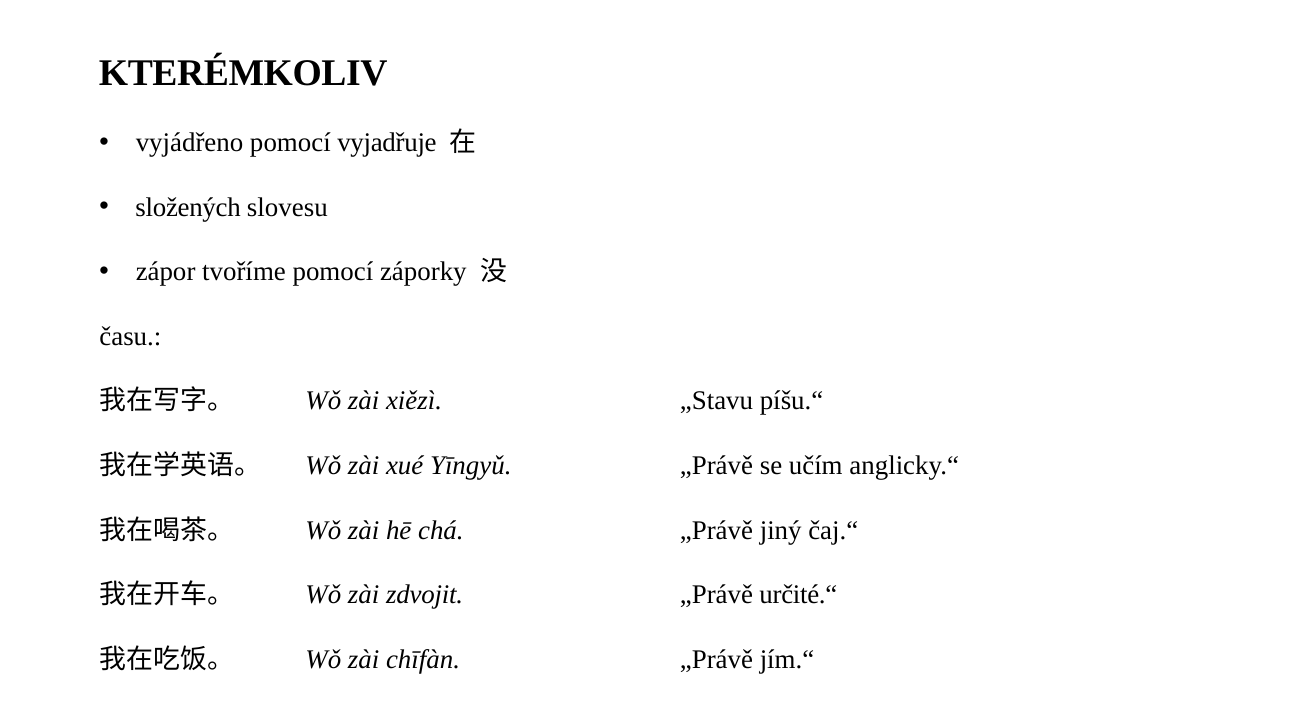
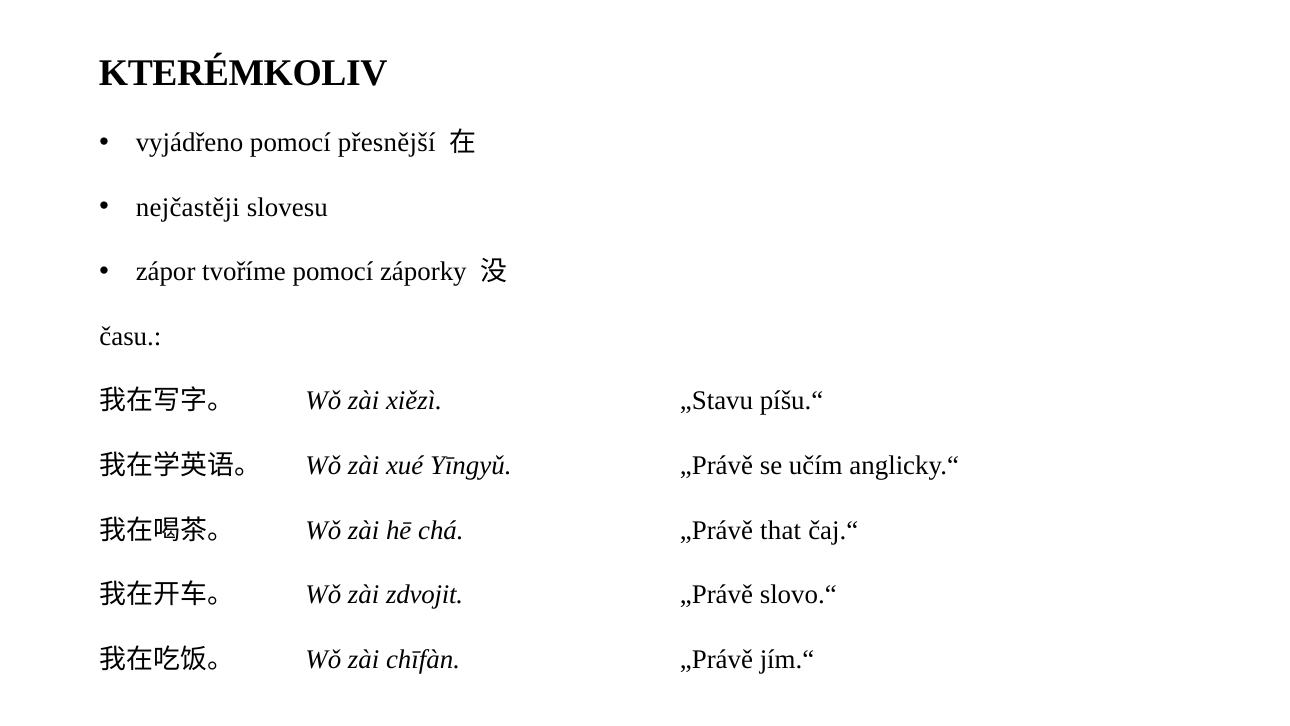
vyjadřuje: vyjadřuje -> přesnější (387, 143)
složených: složených -> nejčastěji (188, 207)
jiný: jiný -> that (781, 530)
určité.“: určité.“ -> slovo.“ (798, 594)
